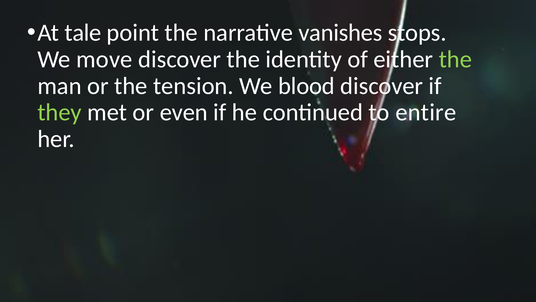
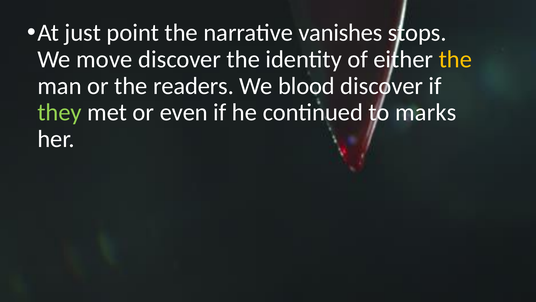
tale: tale -> just (83, 33)
the colour: light green -> yellow (455, 59)
tension: tension -> readers (194, 86)
entire: entire -> marks (426, 112)
